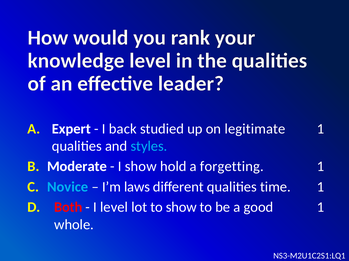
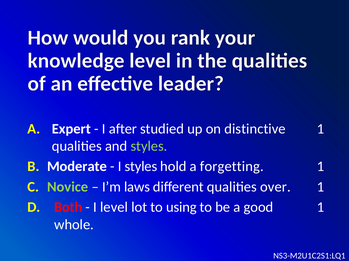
back: back -> after (123, 129)
legitimate: legitimate -> distinctive (255, 129)
styles colour: light blue -> light green (149, 147)
I show: show -> styles (141, 167)
Novice colour: light blue -> light green (68, 187)
time: time -> over (275, 187)
to show: show -> using (181, 208)
